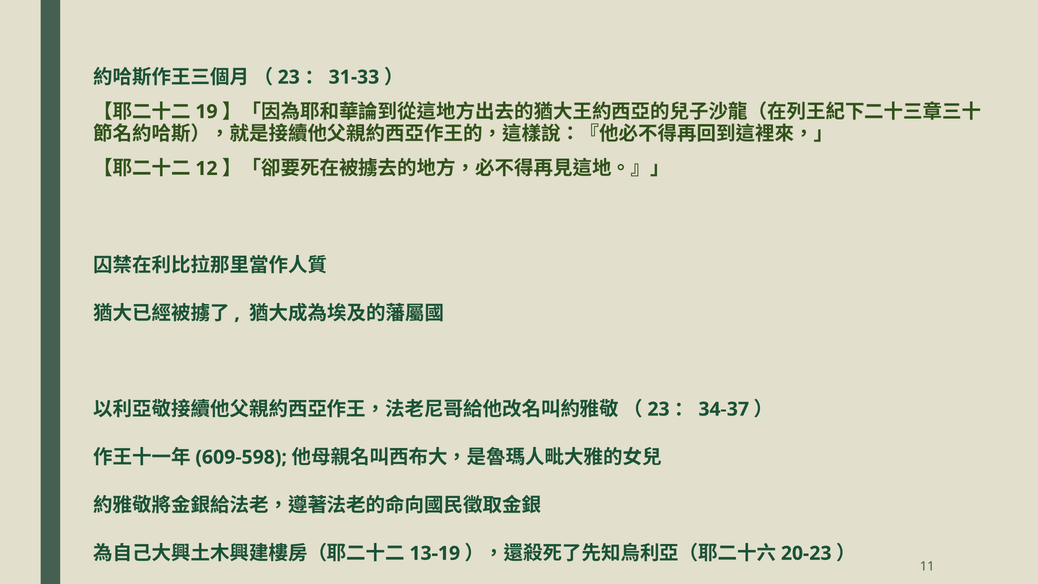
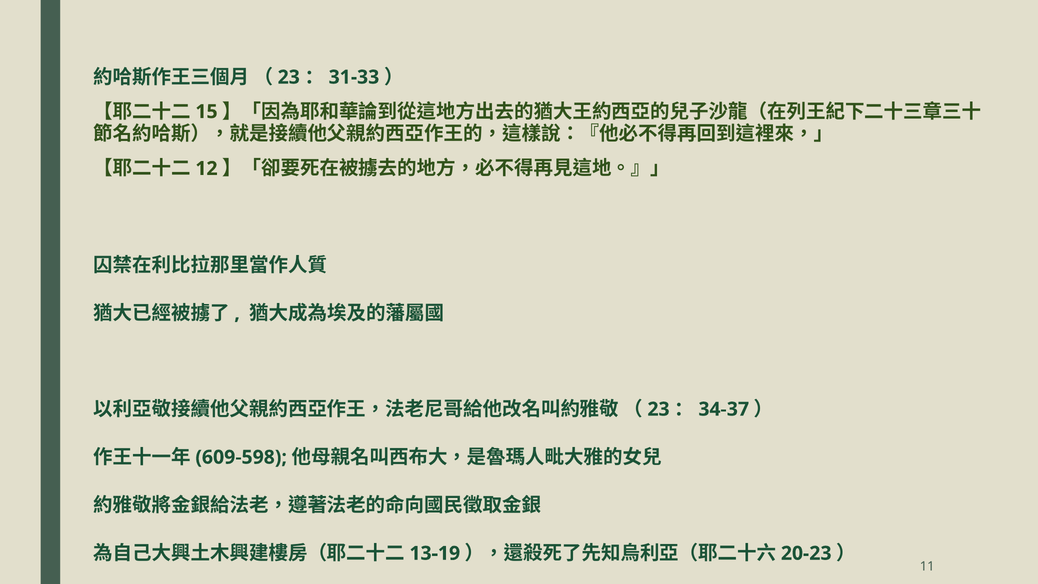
19: 19 -> 15 (206, 112)
